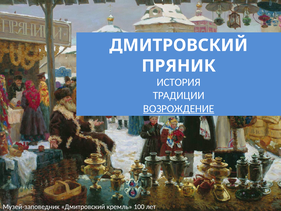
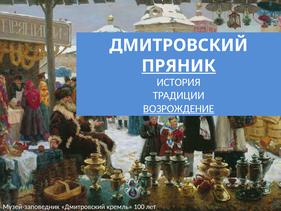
ПРЯНИК underline: none -> present (179, 66)
